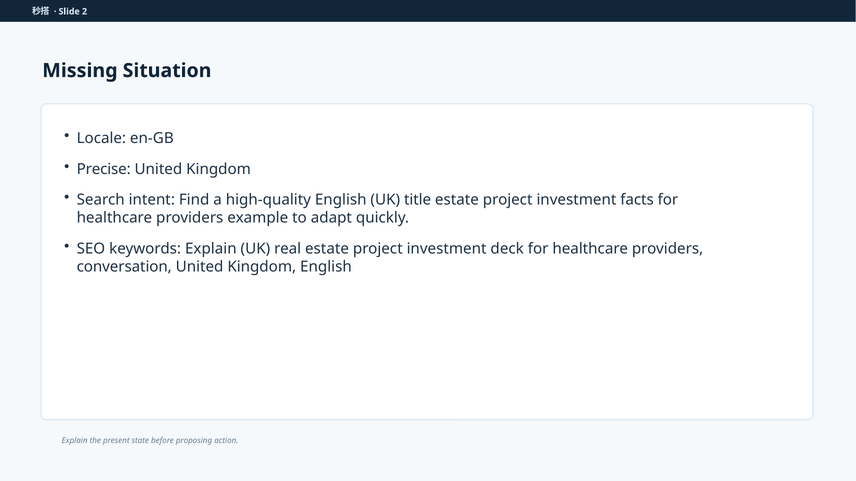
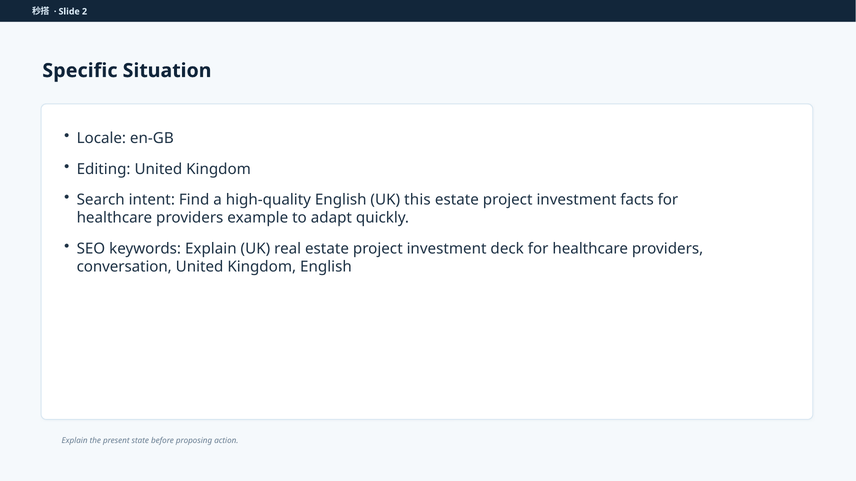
Missing: Missing -> Specific (80, 71)
Precise: Precise -> Editing (104, 169)
title: title -> this (417, 200)
